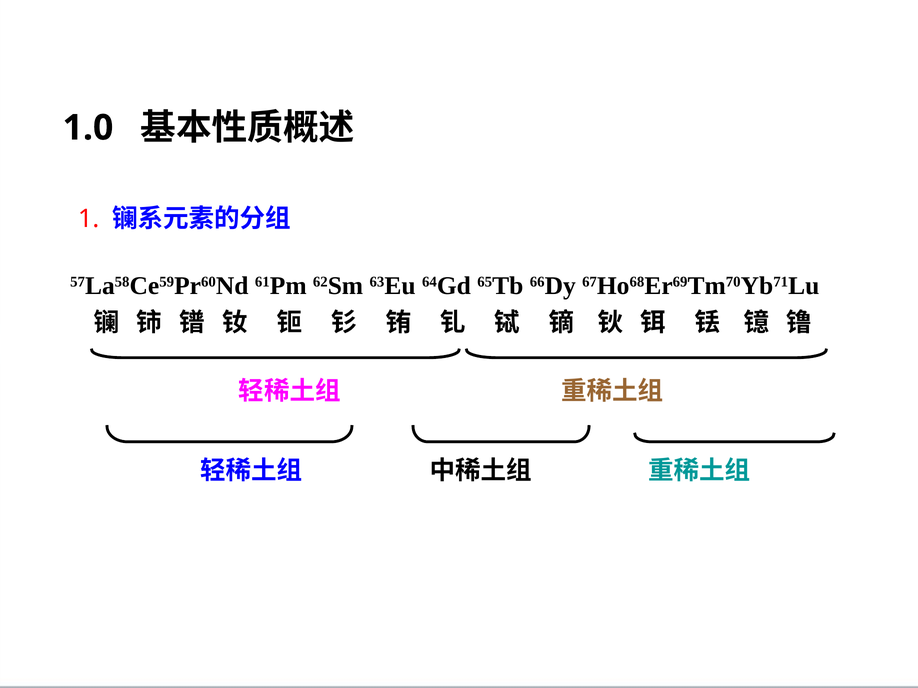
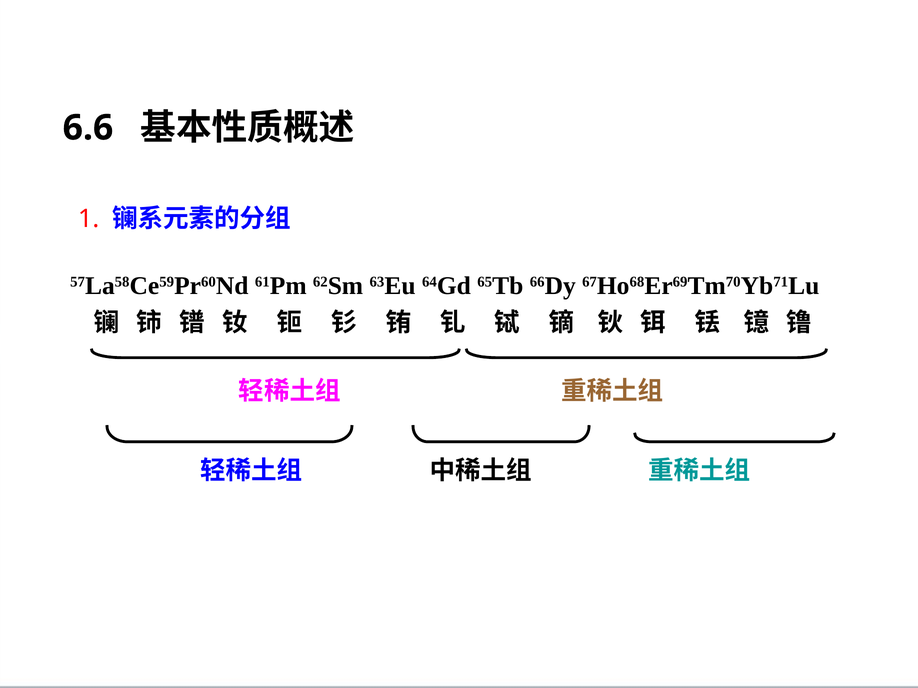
1.0: 1.0 -> 6.6 (88, 128)
